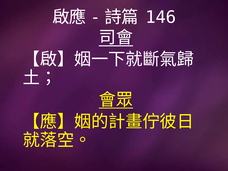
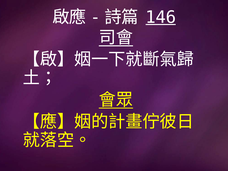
146 underline: none -> present (161, 17)
